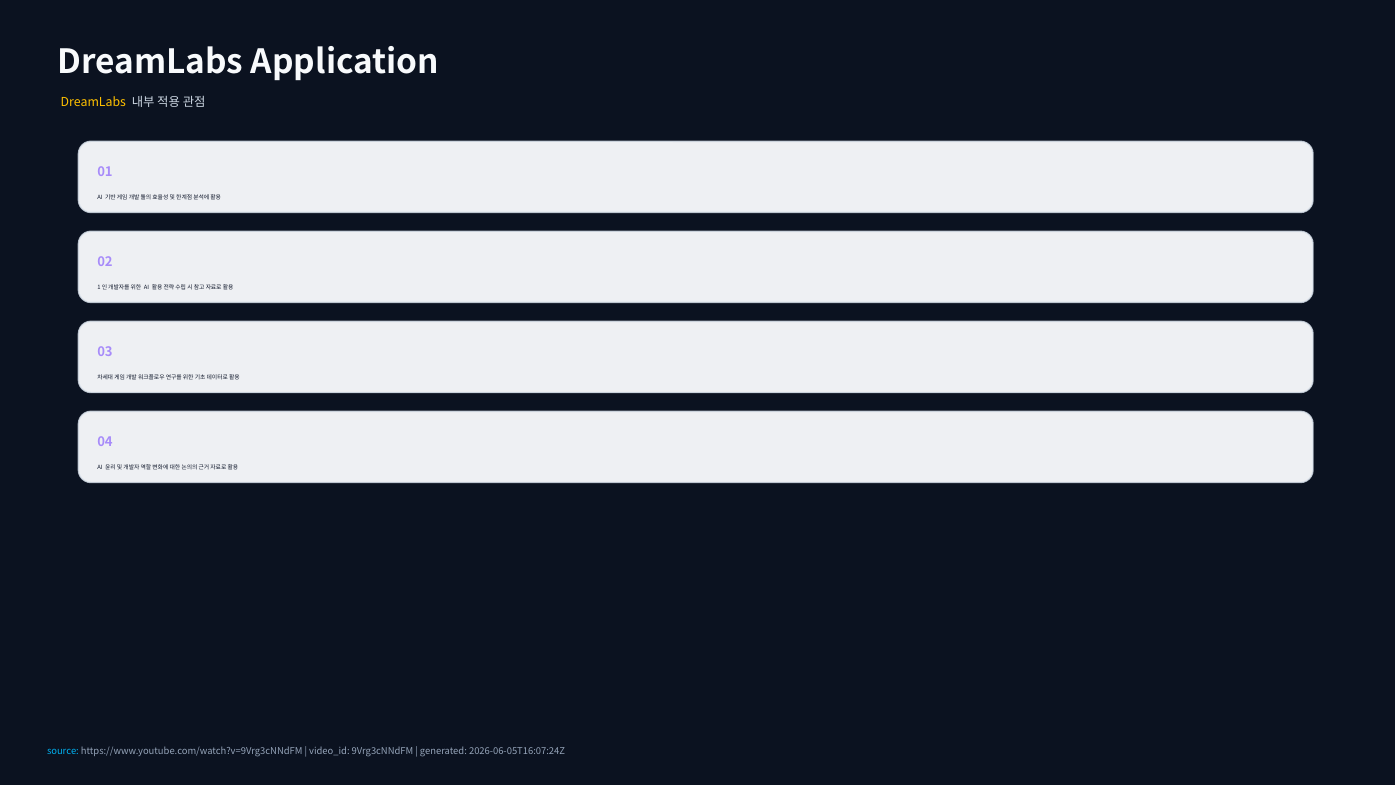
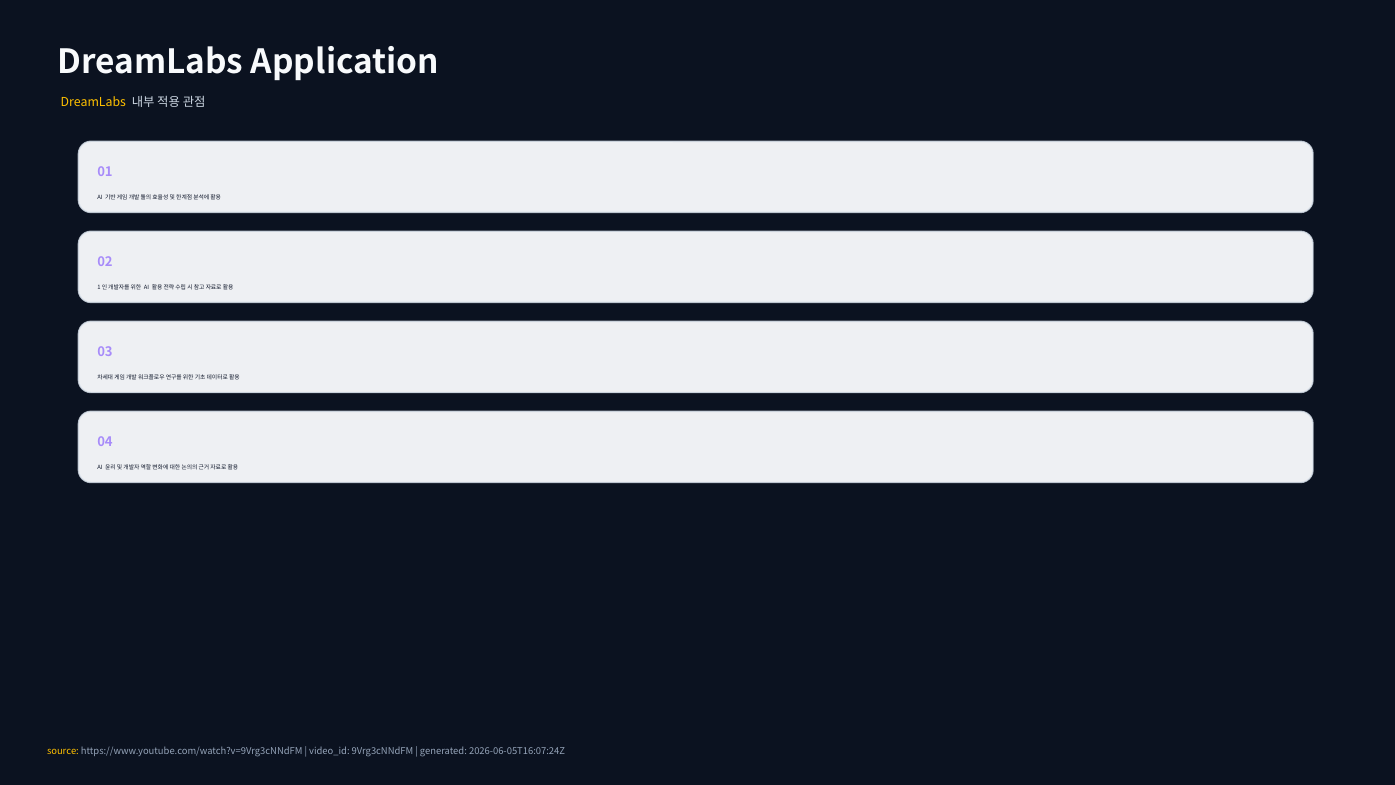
source colour: light blue -> yellow (63, 751)
